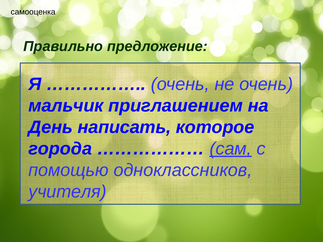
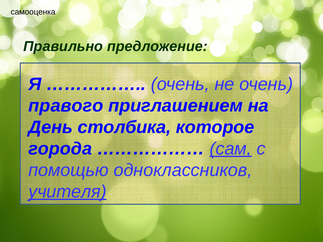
мальчик: мальчик -> правого (66, 106)
написать: написать -> столбика (124, 127)
учителя underline: none -> present (68, 192)
